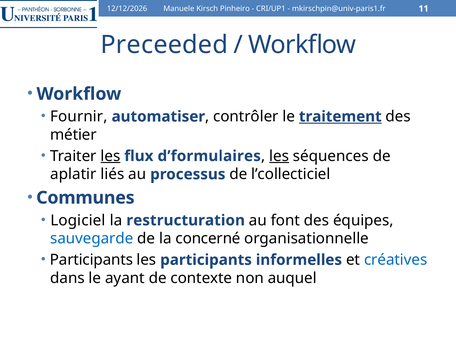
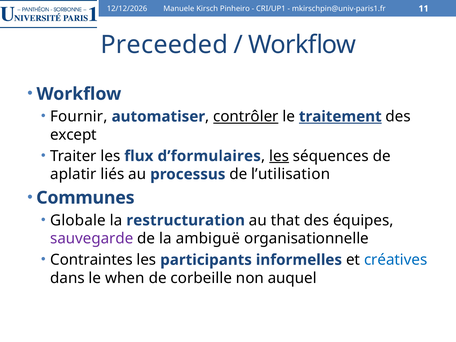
contrôler underline: none -> present (246, 117)
métier: métier -> except (73, 135)
les underline: present -> none (110, 156)
l’collecticiel: l’collecticiel -> l’utilisation (291, 174)
Logiciel: Logiciel -> Globale (78, 220)
font: font -> that (285, 220)
sauvegarde colour: blue -> purple (92, 239)
concerné: concerné -> ambiguë (208, 239)
Participants: Participants -> Contraintes (91, 260)
ayant: ayant -> when (125, 278)
contexte: contexte -> corbeille (201, 278)
